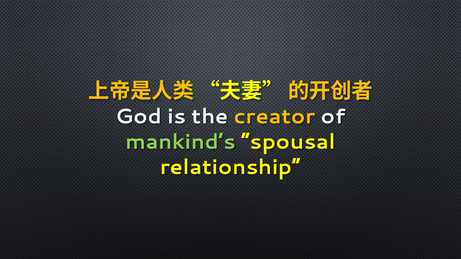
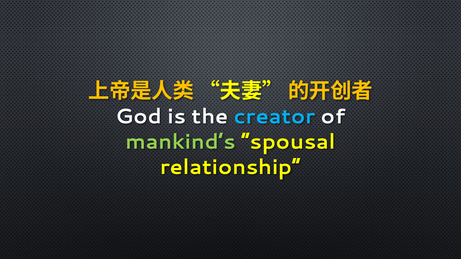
creator colour: yellow -> light blue (275, 117)
